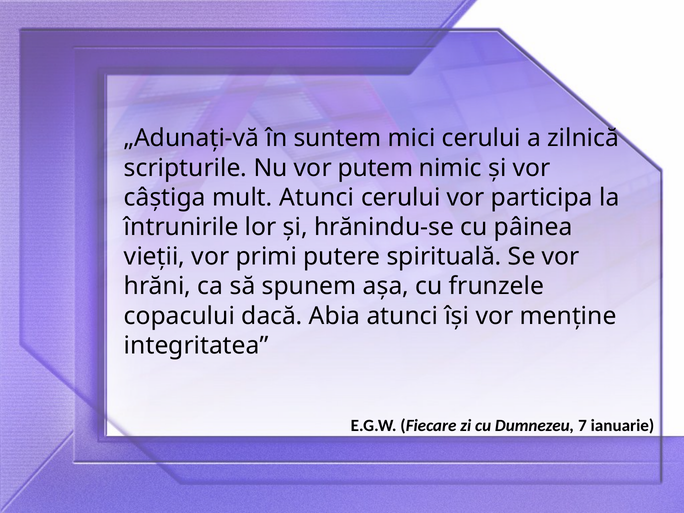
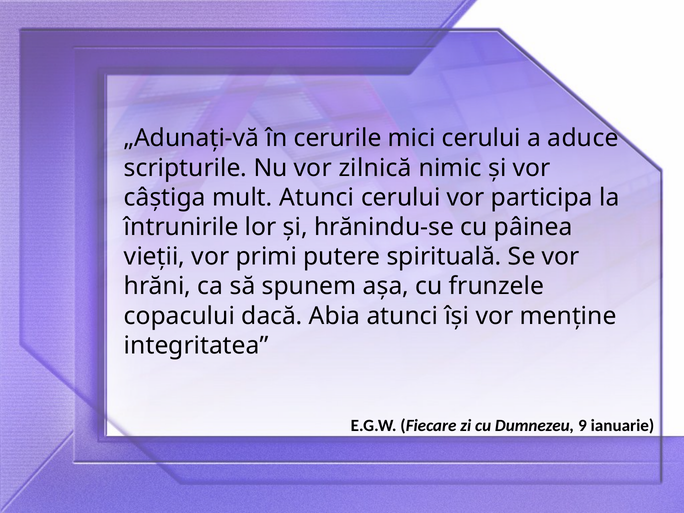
suntem: suntem -> cerurile (338, 138)
zilnică: zilnică -> aduce (583, 138)
putem: putem -> zilnică (375, 168)
7: 7 -> 9 (582, 425)
